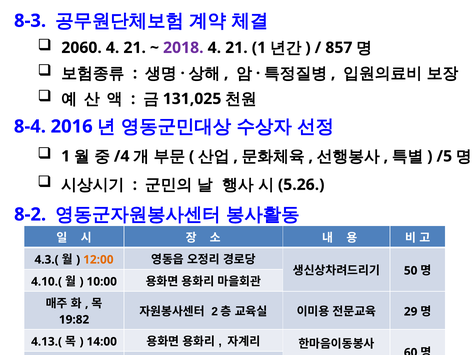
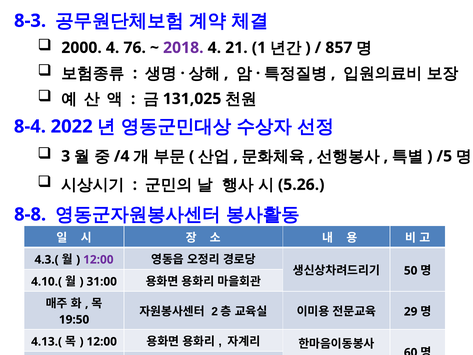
2060: 2060 -> 2000 (82, 48)
21: 21 -> 76 (135, 48)
2016: 2016 -> 2022 (72, 126)
1: 1 -> 3 (66, 156)
8-2: 8-2 -> 8-8 (30, 214)
12:00 colour: orange -> purple (98, 259)
10:00: 10:00 -> 31:00 (102, 281)
19:82: 19:82 -> 19:50 (74, 319)
14:00: 14:00 -> 12:00 (102, 341)
